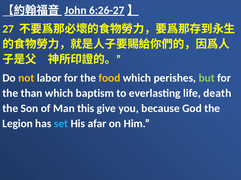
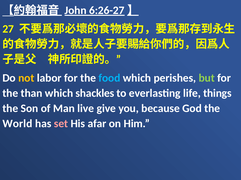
food colour: yellow -> light blue (109, 78)
baptism: baptism -> shackles (95, 94)
death: death -> things (217, 94)
this: this -> live (86, 109)
Legion: Legion -> World (17, 124)
set colour: light blue -> pink (61, 124)
